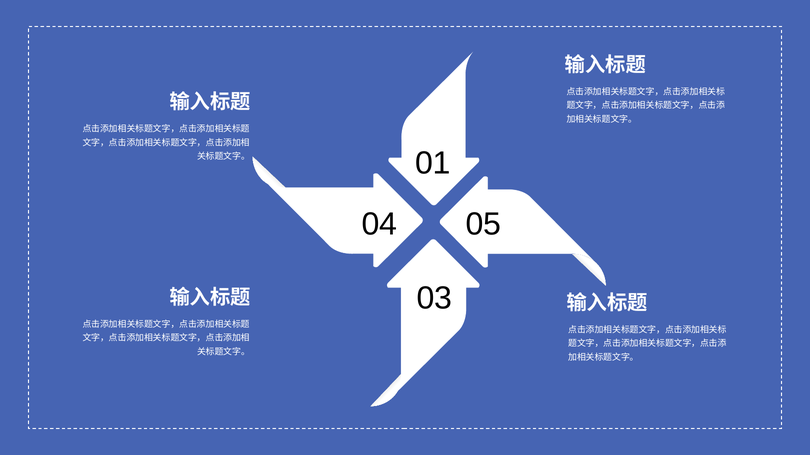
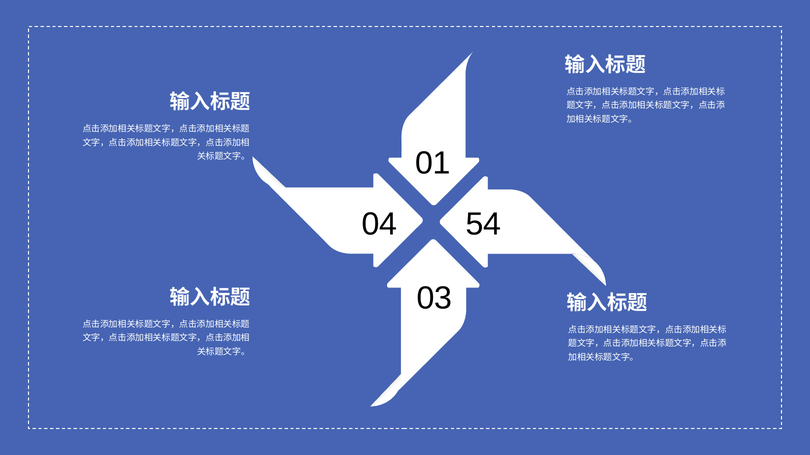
05: 05 -> 54 (483, 224)
